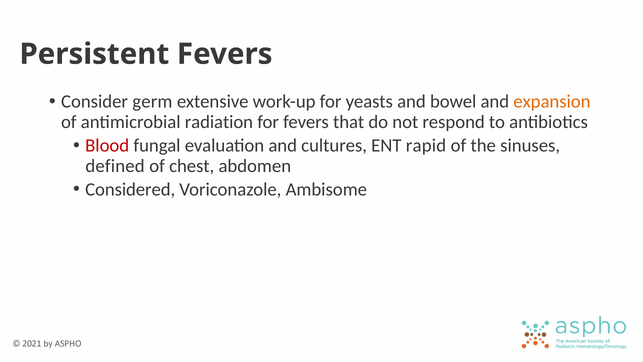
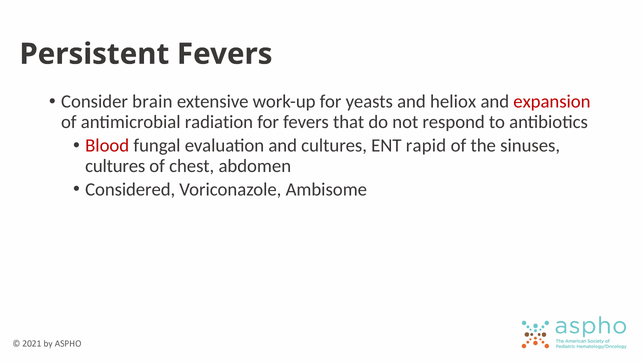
germ: germ -> brain (152, 102)
bowel: bowel -> heliox (453, 102)
expansion colour: orange -> red (552, 102)
defined: defined -> cultures (115, 166)
